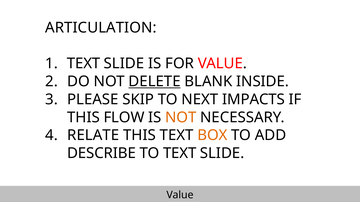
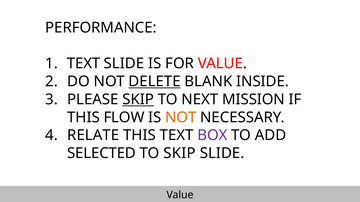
ARTICULATION: ARTICULATION -> PERFORMANCE (101, 28)
SKIP underline: none -> present (138, 100)
IMPACTS: IMPACTS -> MISSION (254, 100)
BOX colour: orange -> purple (212, 136)
DESCRIBE: DESCRIBE -> SELECTED (102, 154)
TO TEXT: TEXT -> SKIP (180, 154)
